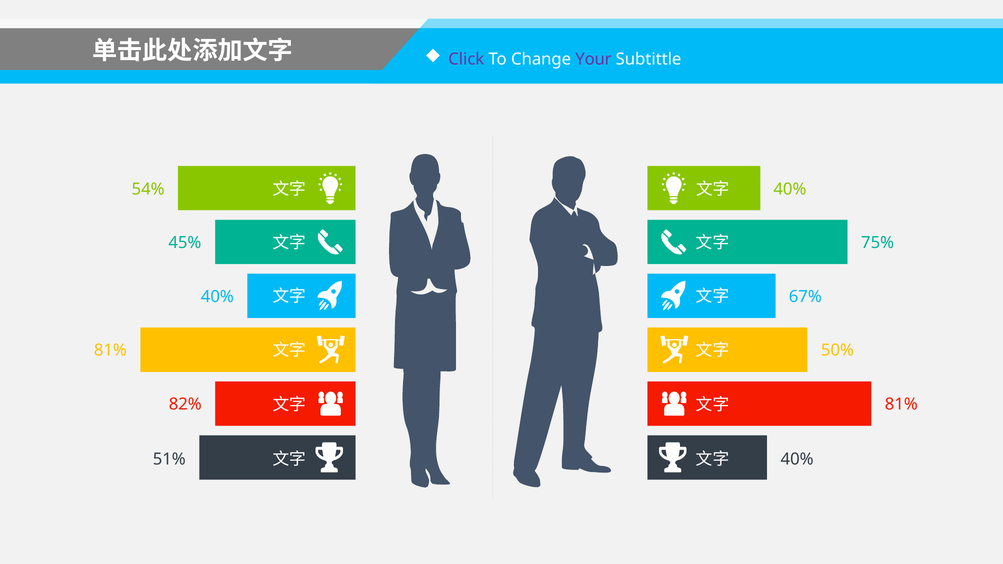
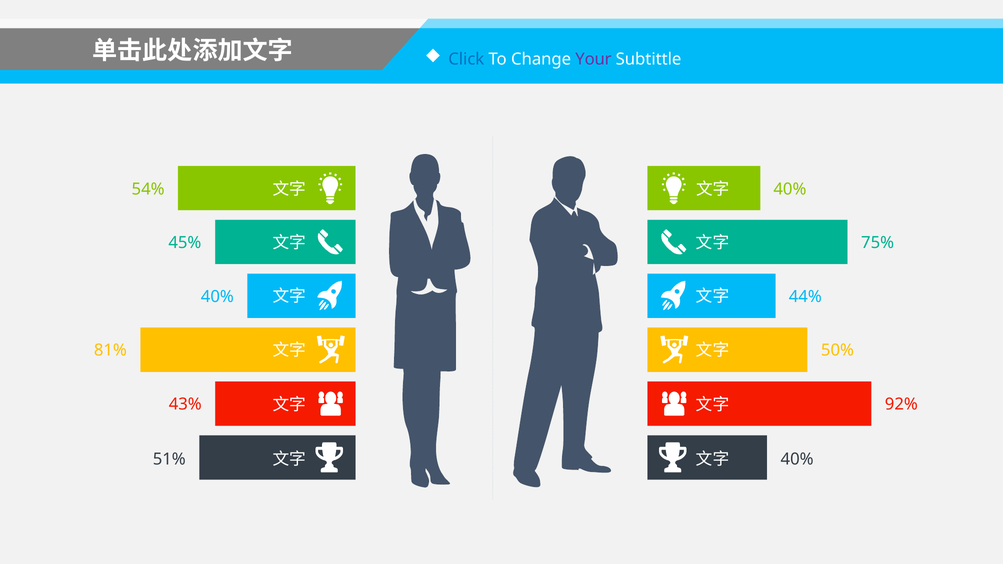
Click colour: purple -> blue (466, 59)
67%: 67% -> 44% (805, 297)
82%: 82% -> 43% (185, 405)
81%: 81% -> 92% (901, 405)
